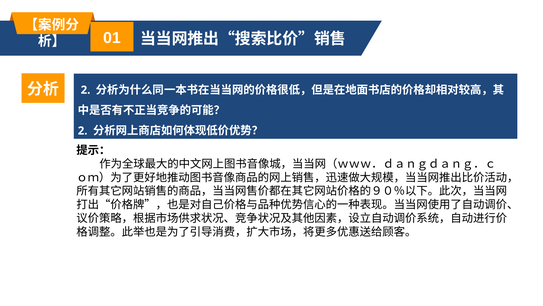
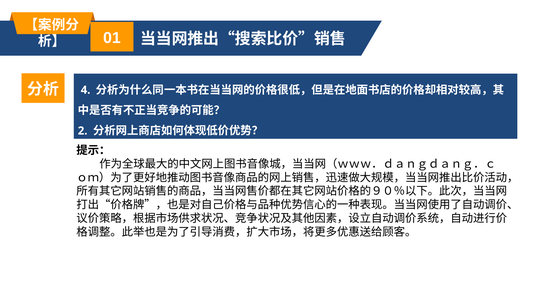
2: 2 -> 4 (86, 90)
